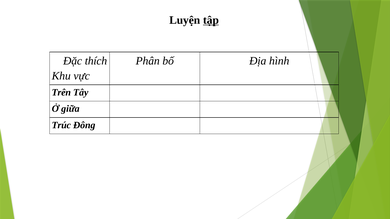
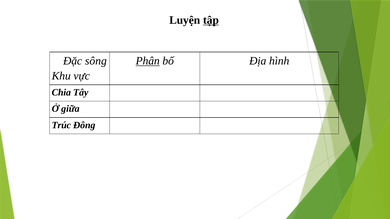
thích: thích -> sông (96, 61)
Phân underline: none -> present (148, 61)
Trên: Trên -> Chia (61, 92)
